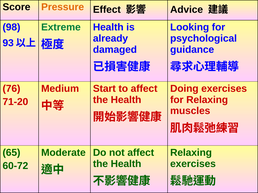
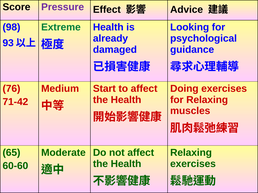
Pressure colour: orange -> purple (63, 7)
71-20: 71-20 -> 71-42 (15, 102)
60-72: 60-72 -> 60-60 (15, 166)
